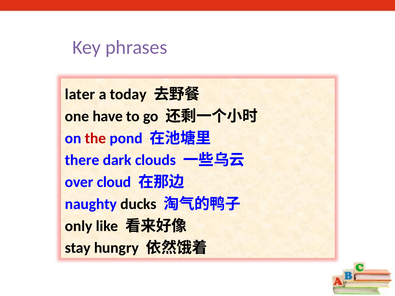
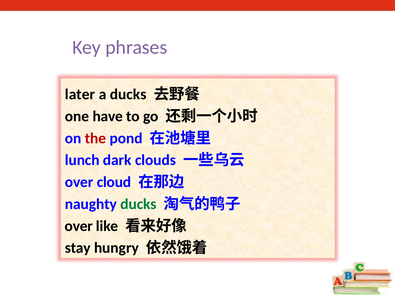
a today: today -> ducks (128, 94)
there: there -> lunch (82, 160)
ducks colour: black -> green (138, 204)
only: only -> over (79, 226)
